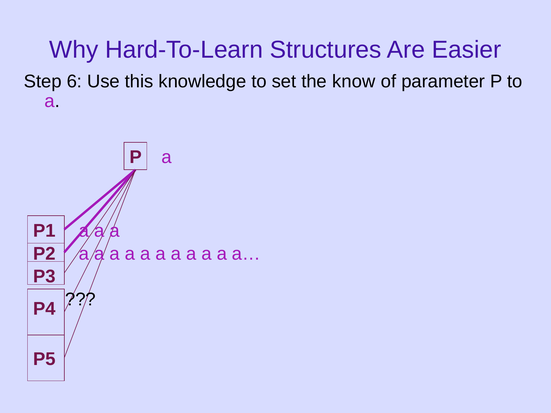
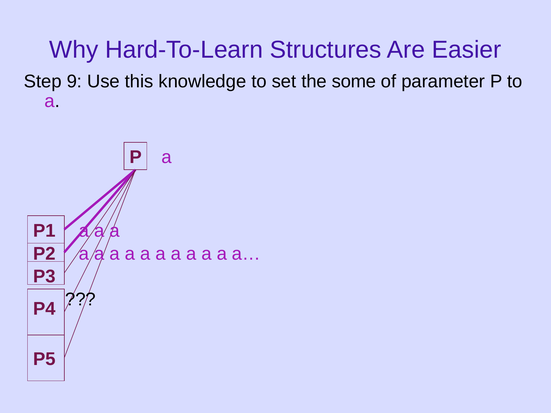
6: 6 -> 9 (74, 81)
know: know -> some (354, 81)
